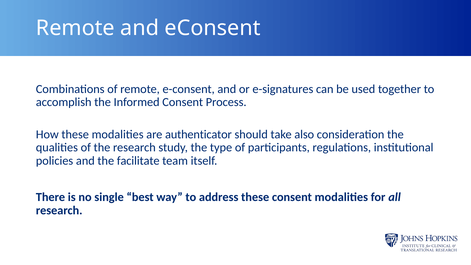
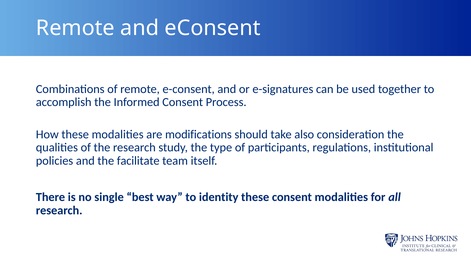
authenticator: authenticator -> modifications (198, 134)
address: address -> identity (219, 197)
